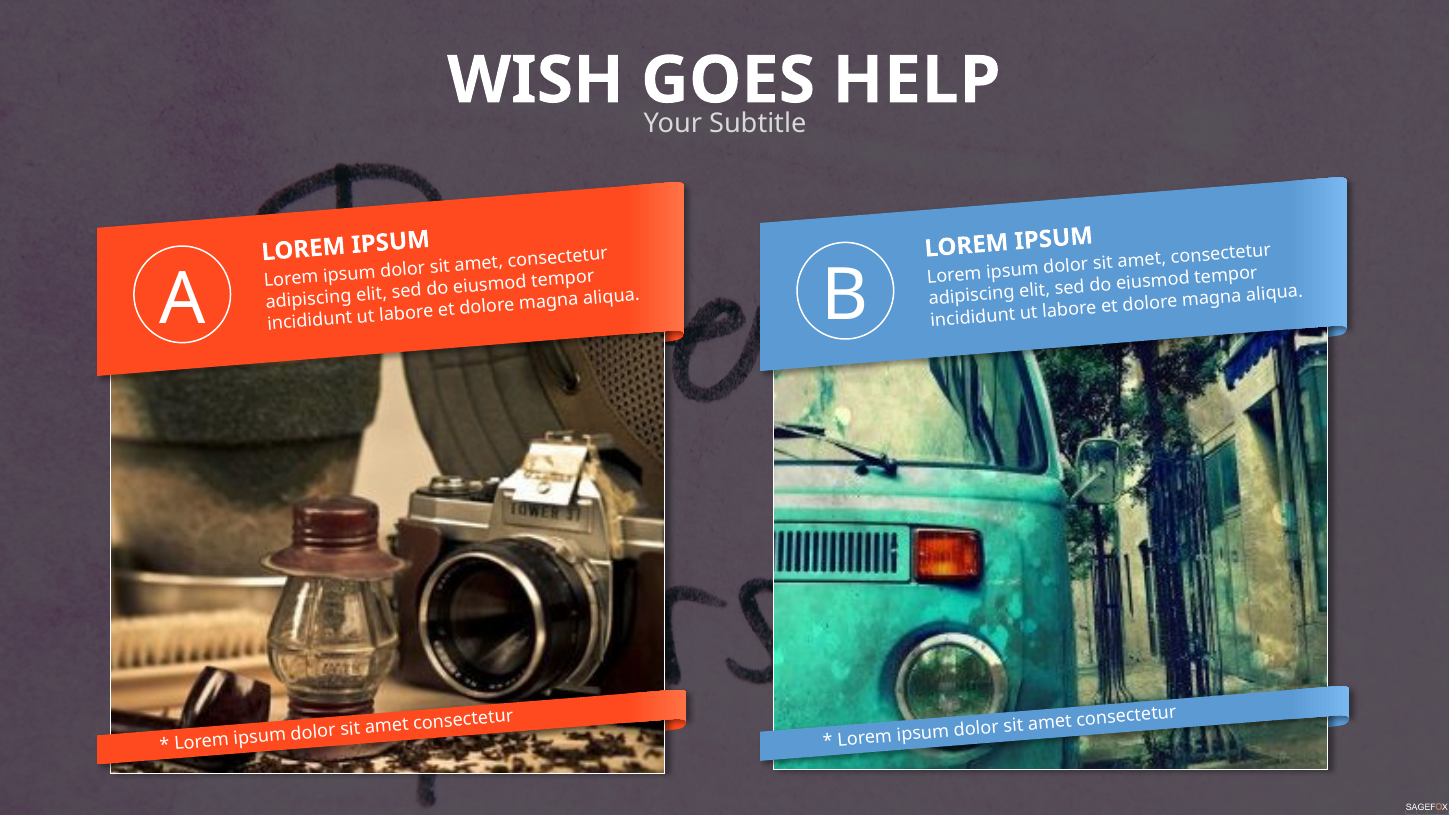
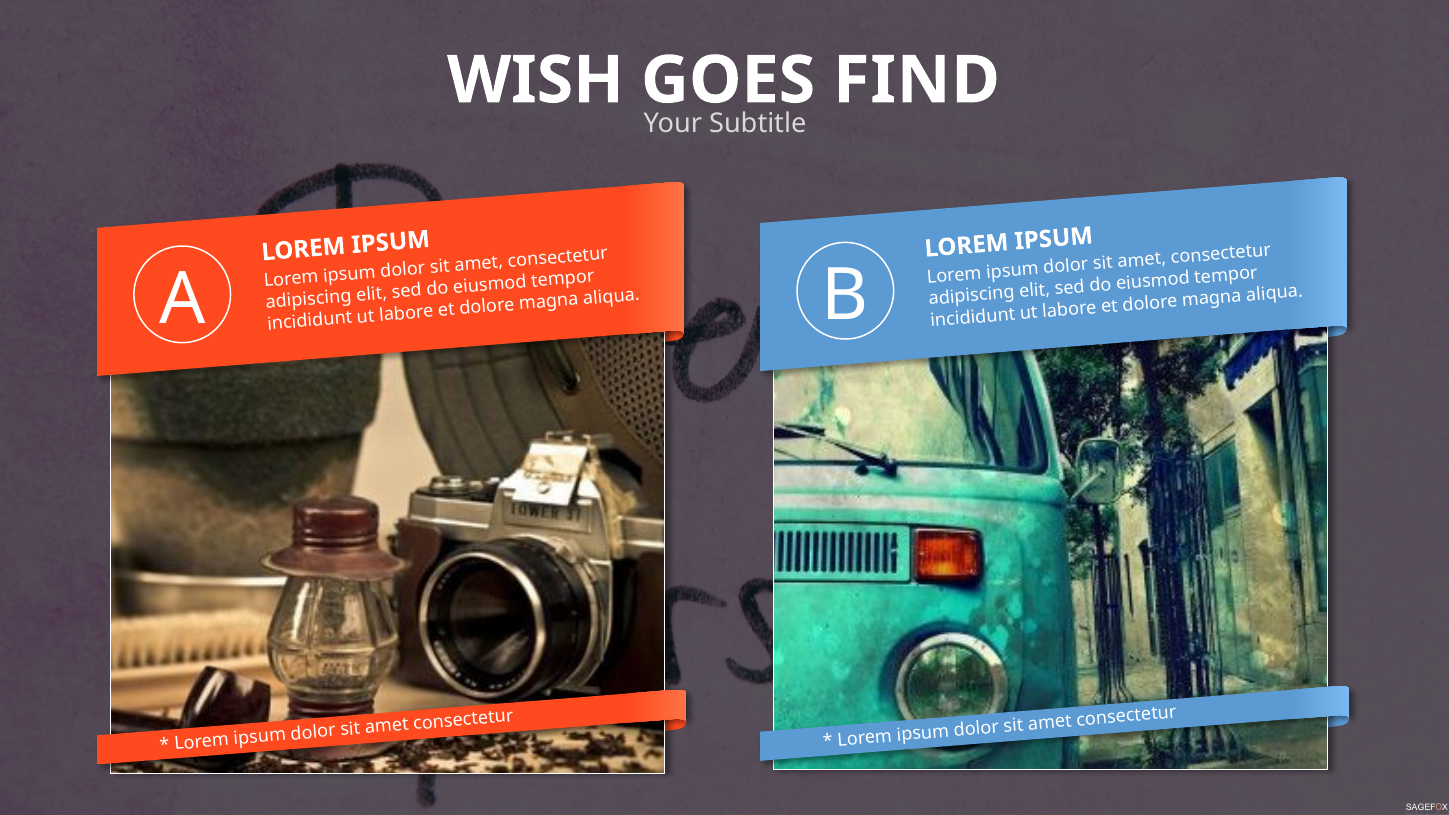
HELP: HELP -> FIND (917, 80)
